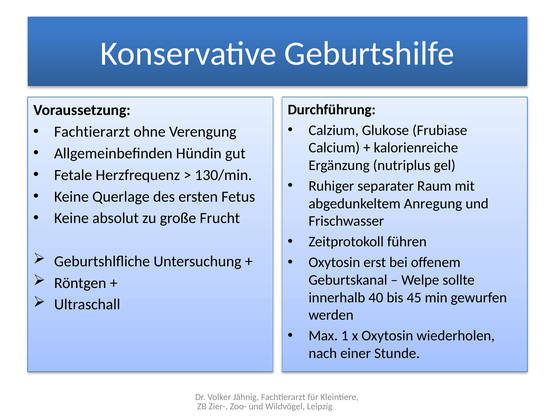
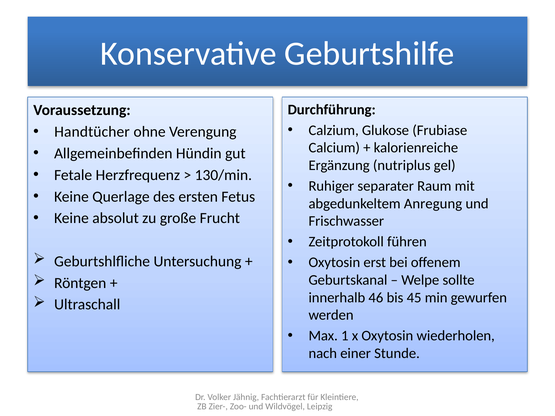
Fachtierarzt: Fachtierarzt -> Handtücher (92, 132)
40: 40 -> 46 (376, 298)
